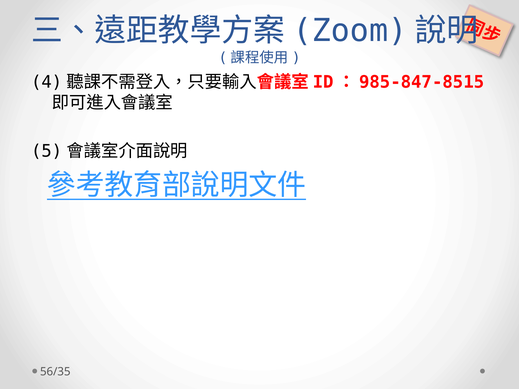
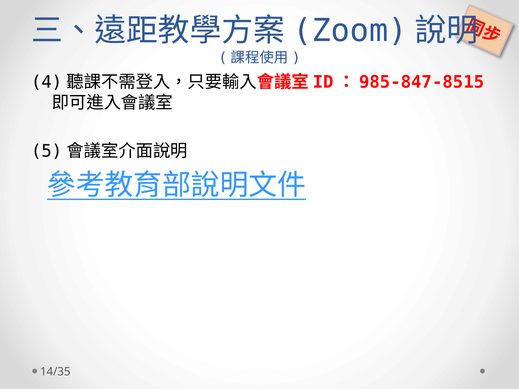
56/35: 56/35 -> 14/35 (55, 372)
